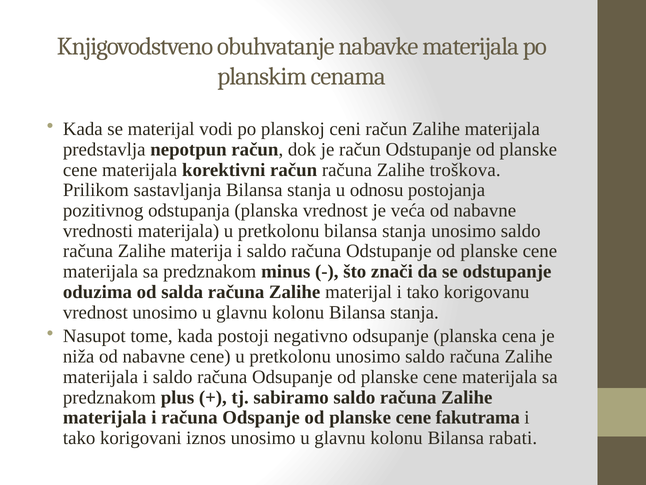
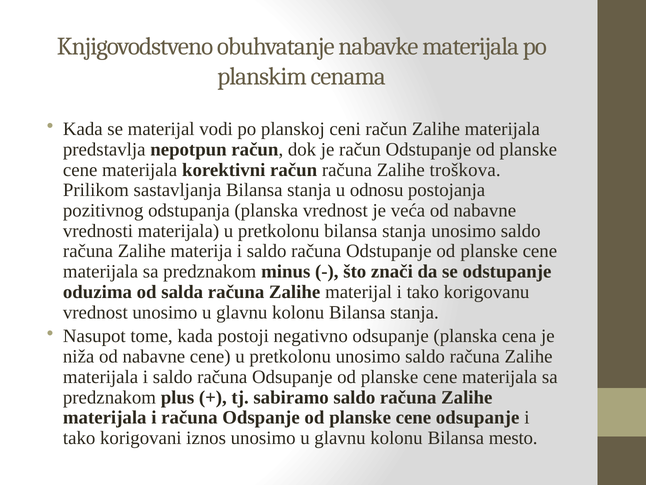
cene fakutrama: fakutrama -> odsupanje (478, 417)
rabati: rabati -> mesto (513, 438)
